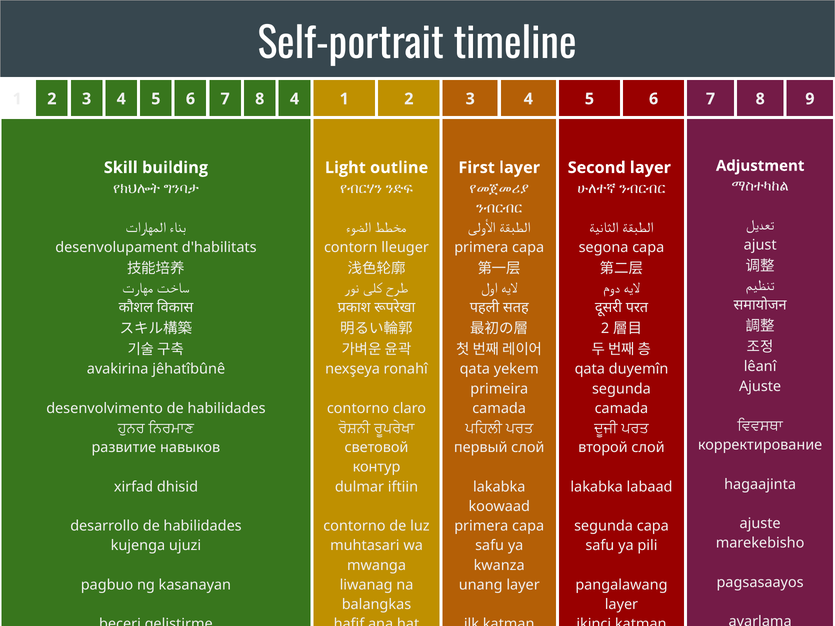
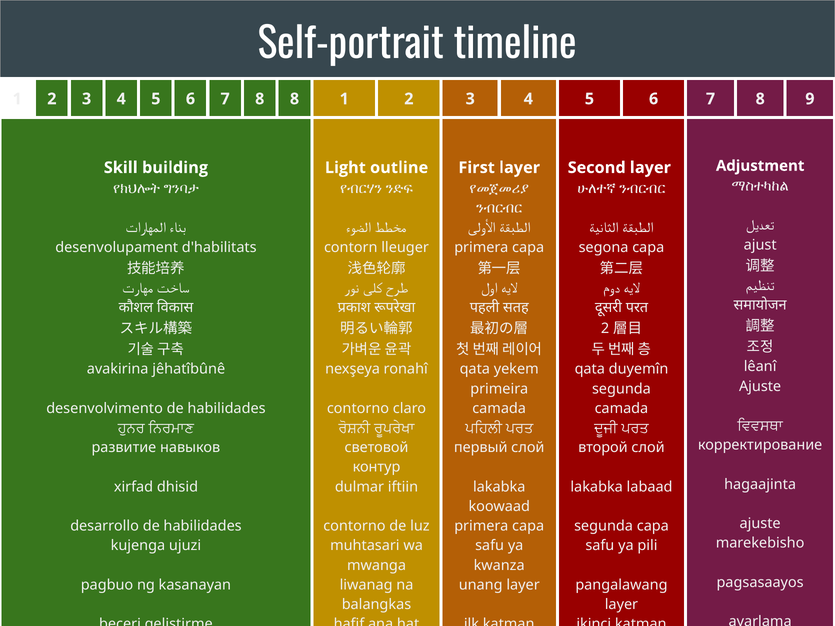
8 4: 4 -> 8 (294, 99)
